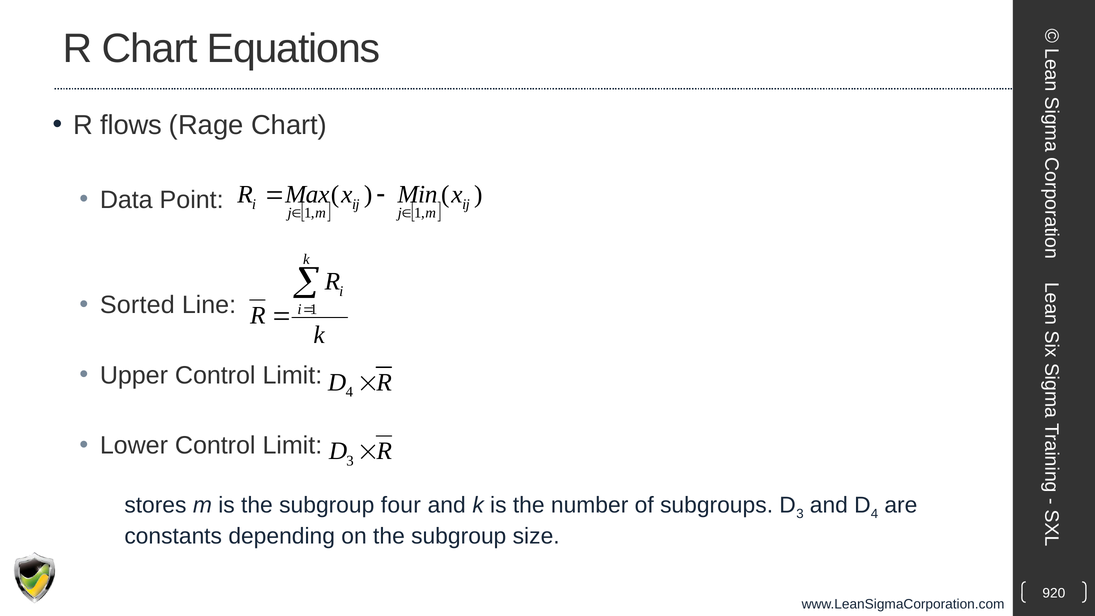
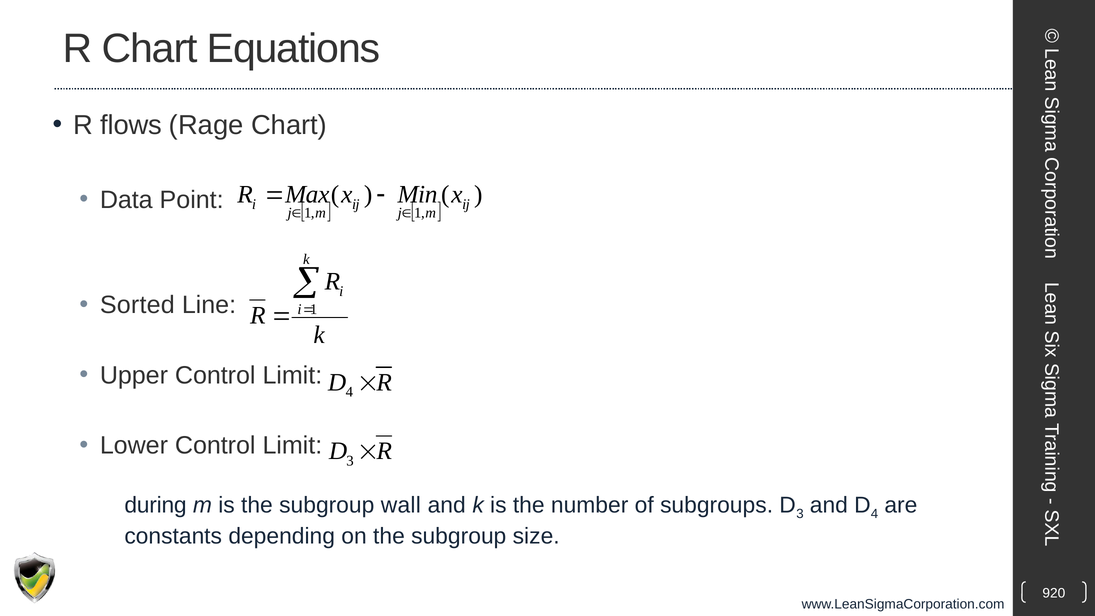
stores: stores -> during (156, 505)
four: four -> wall (401, 505)
